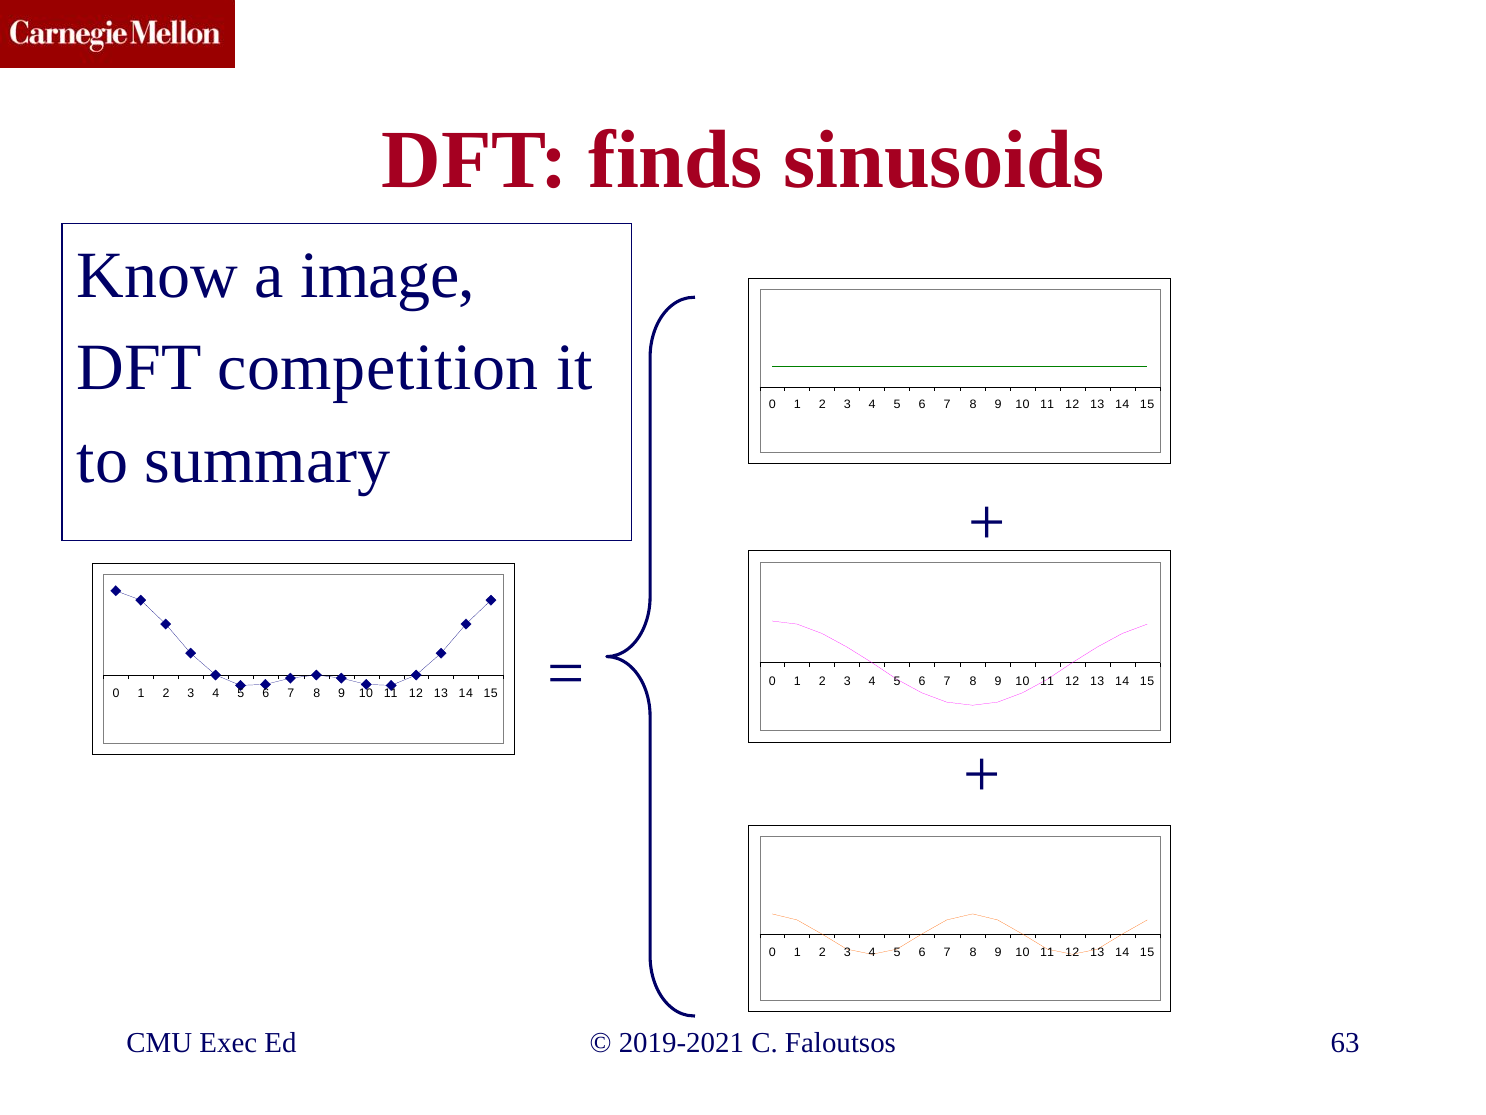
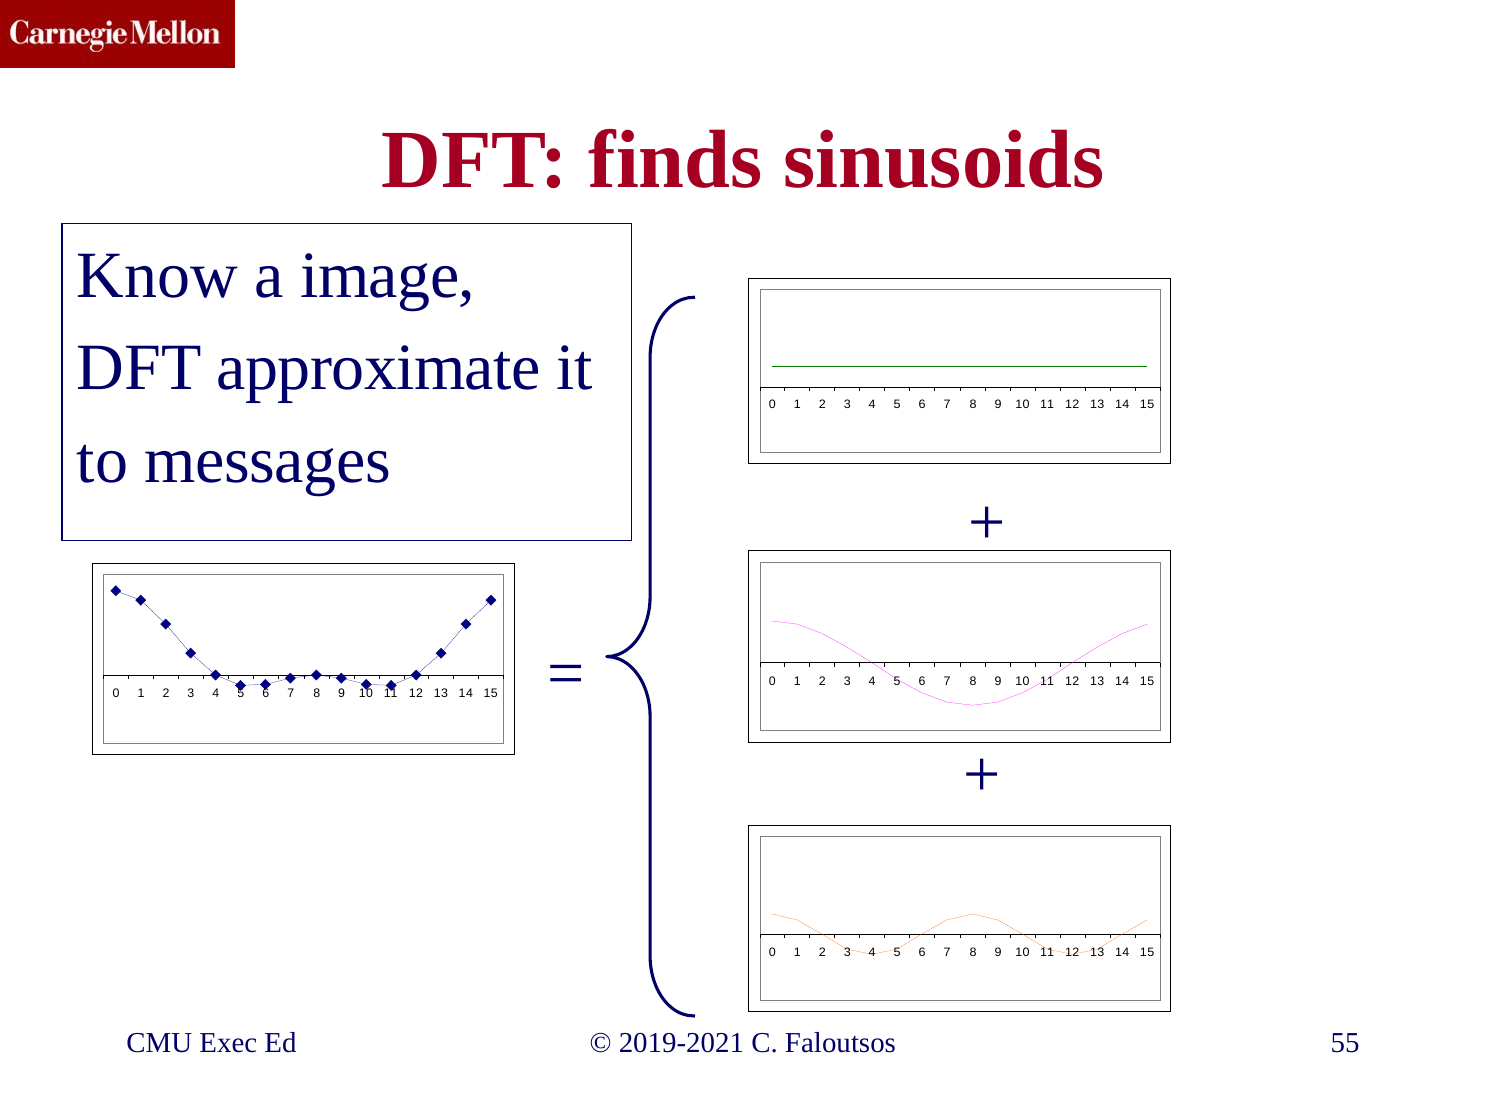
competition: competition -> approximate (379, 368)
summary: summary -> messages (268, 460)
63: 63 -> 55 (1345, 1042)
